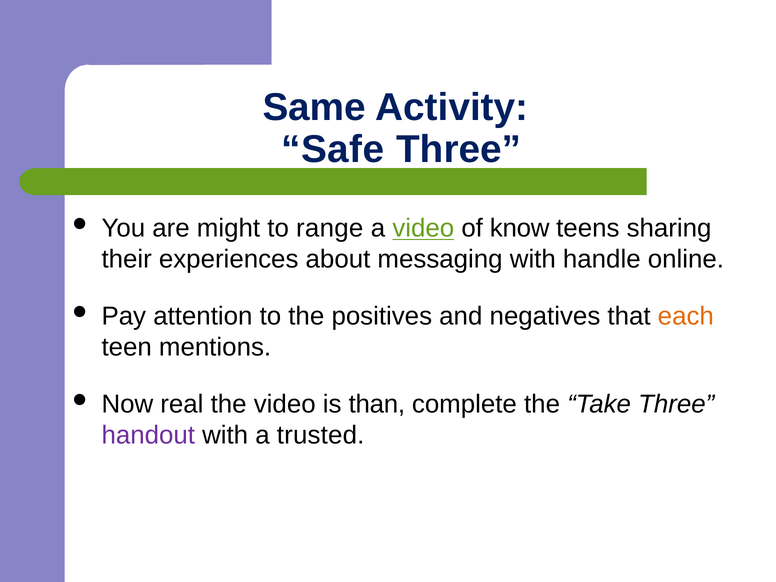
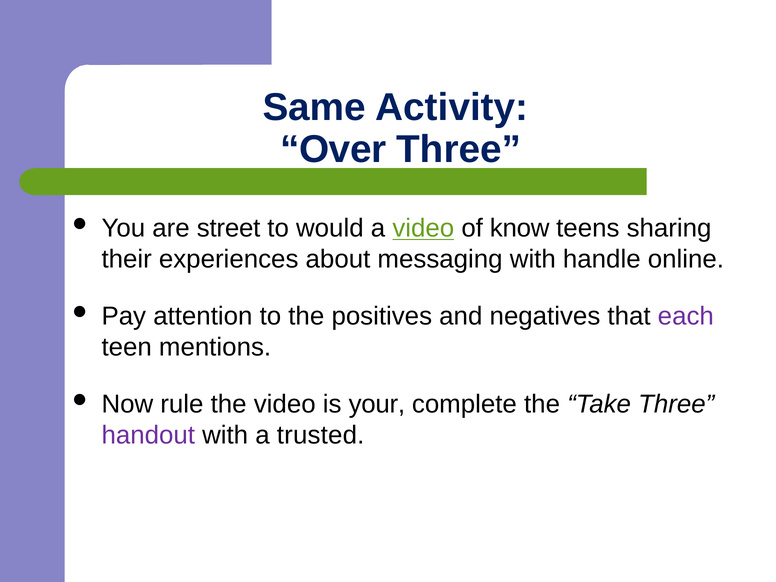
Safe: Safe -> Over (333, 149)
might: might -> street (229, 228)
range: range -> would (330, 228)
each colour: orange -> purple (686, 316)
real: real -> rule (182, 404)
than: than -> your (377, 404)
